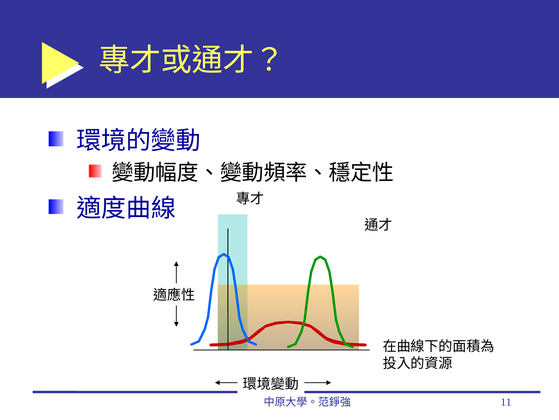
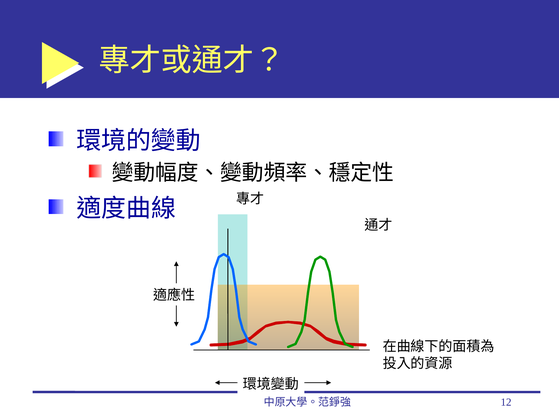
11: 11 -> 12 (506, 401)
